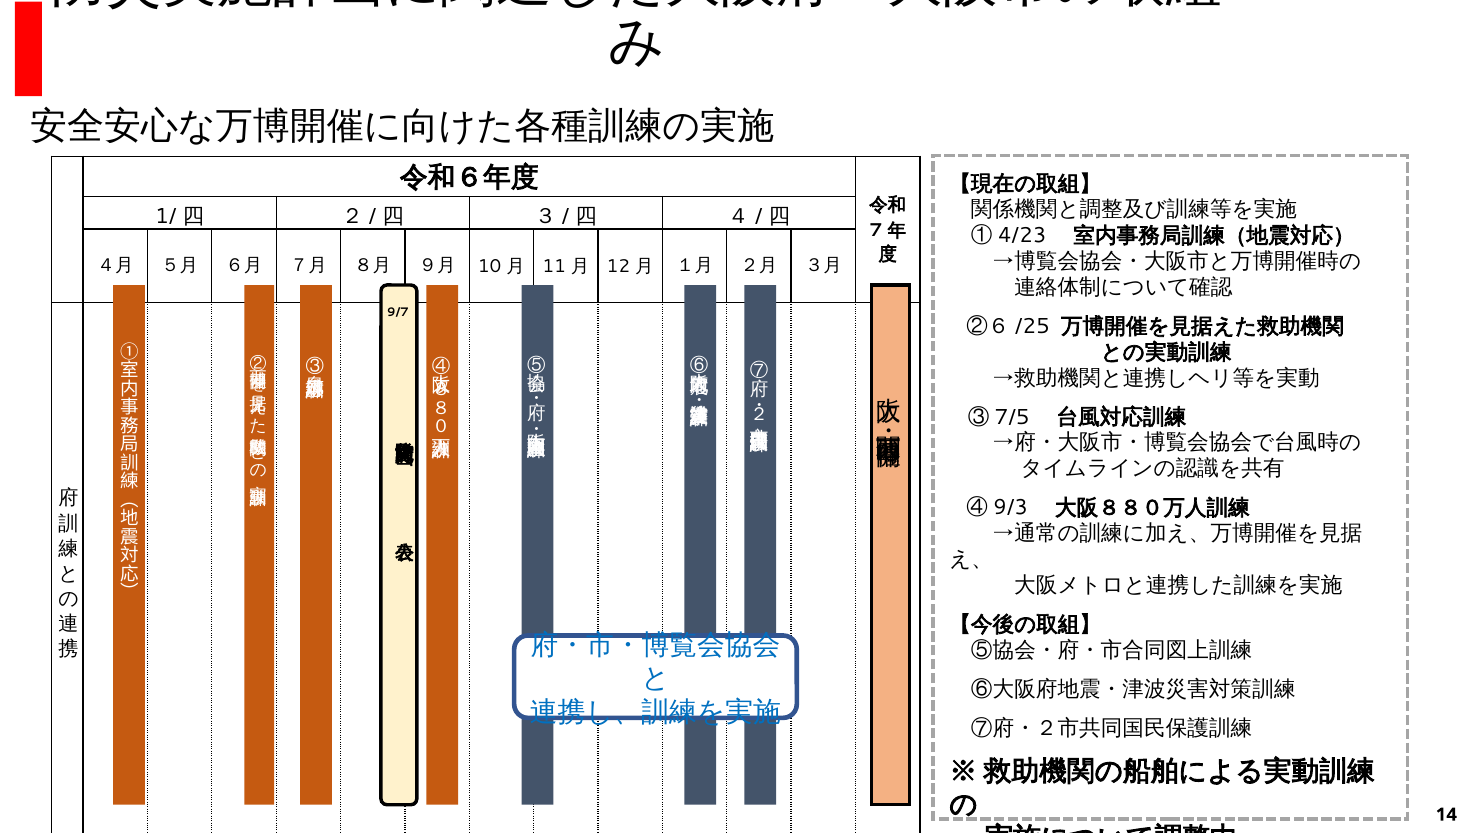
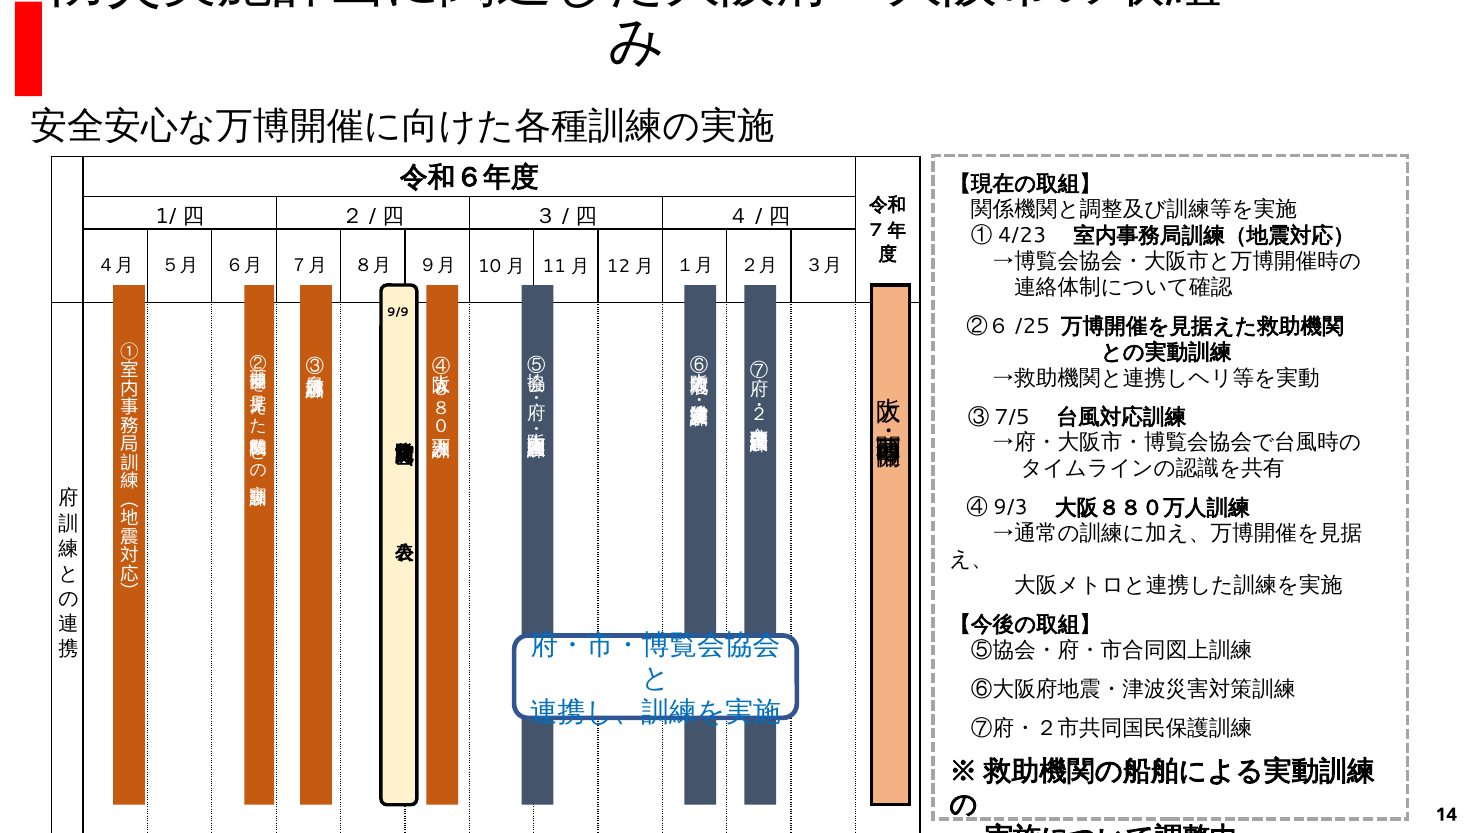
9/7: 9/7 -> 9/9 (398, 312)
